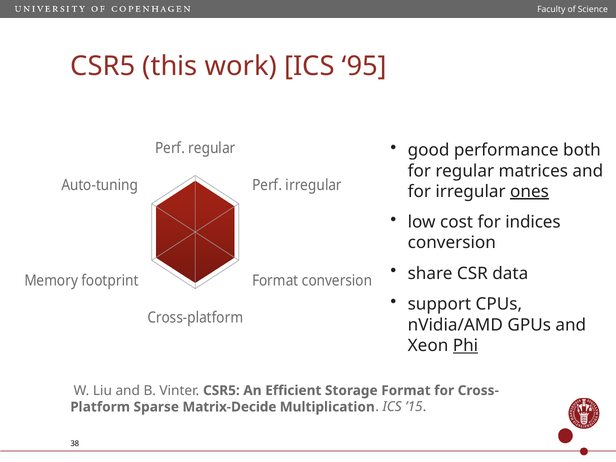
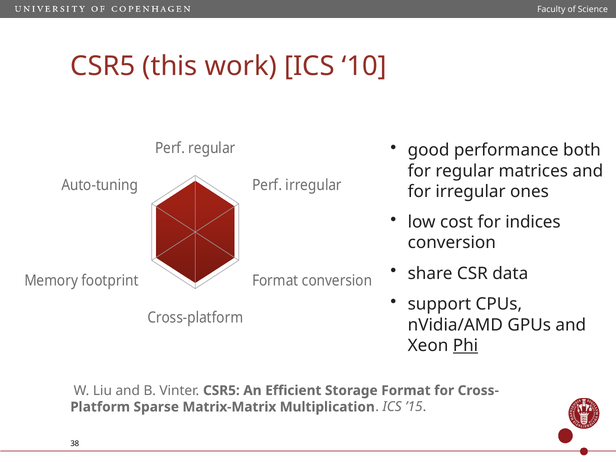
95: 95 -> 10 (364, 66)
ones underline: present -> none (529, 191)
Matrix-Decide: Matrix-Decide -> Matrix-Matrix (229, 407)
